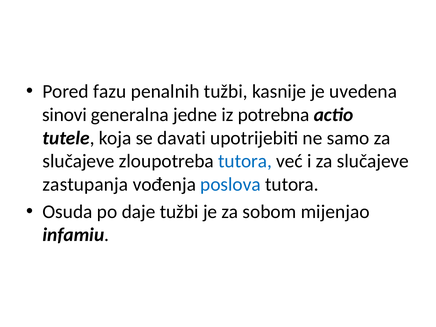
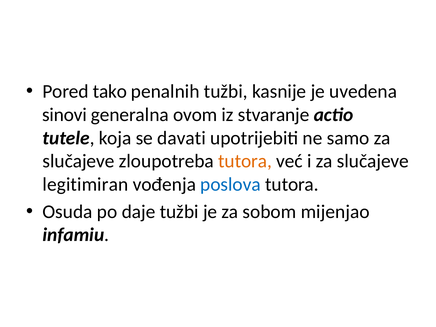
fazu: fazu -> tako (110, 91)
jedne: jedne -> ovom (195, 115)
potrebna: potrebna -> stvaranje (274, 115)
tutora colour: blue -> orange (245, 161)
zastupanja: zastupanja -> legitimiran (85, 185)
